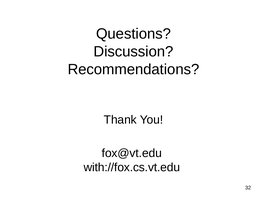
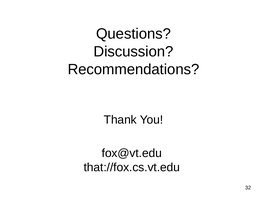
with://fox.cs.vt.edu: with://fox.cs.vt.edu -> that://fox.cs.vt.edu (132, 167)
